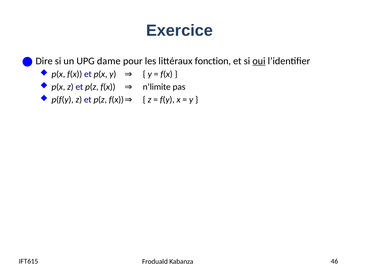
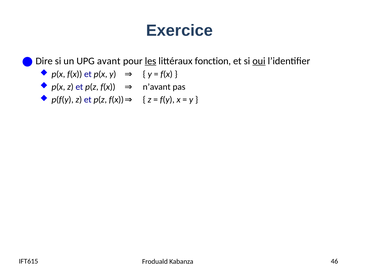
dame: dame -> avant (109, 61)
les underline: none -> present (151, 61)
n’limite: n’limite -> n’avant (157, 87)
